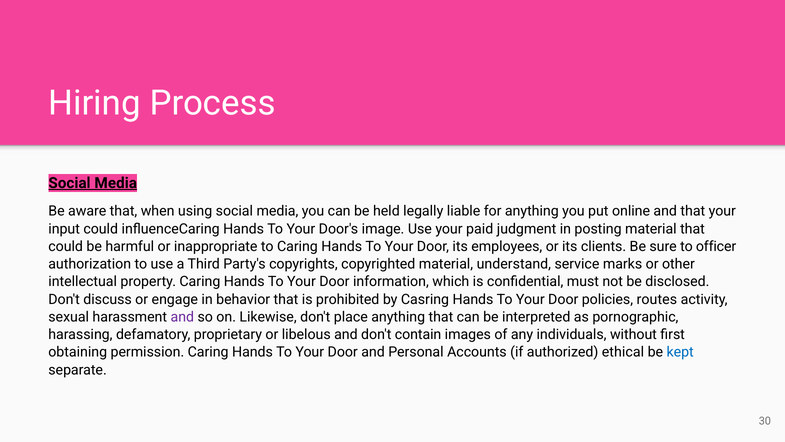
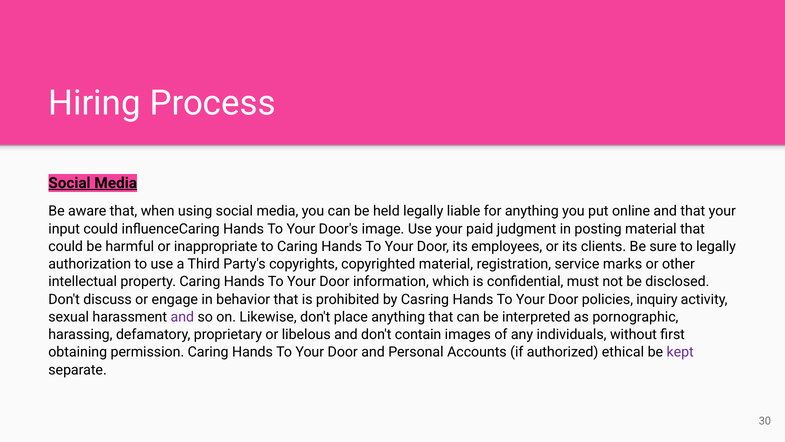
to officer: officer -> legally (716, 246)
understand: understand -> registration (514, 264)
routes: routes -> inquiry (657, 299)
kept colour: blue -> purple (680, 352)
